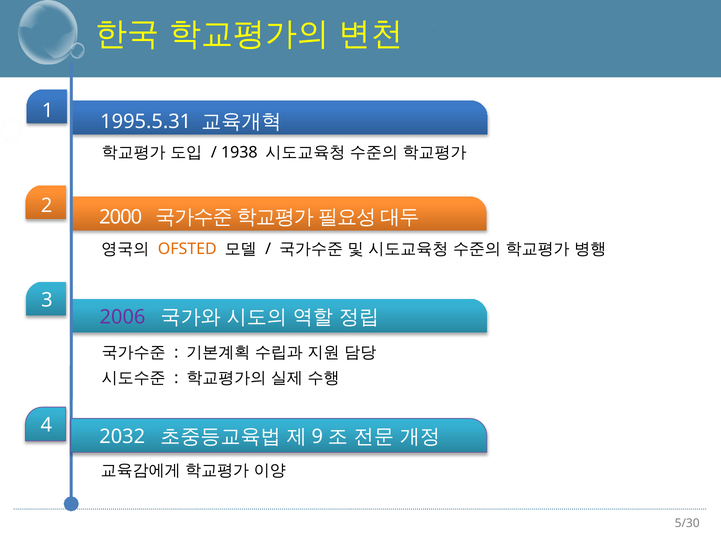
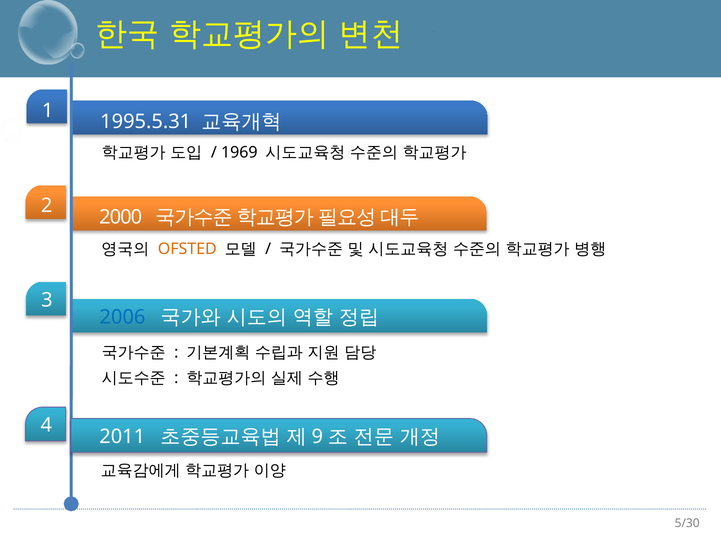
1938: 1938 -> 1969 (239, 152)
2006 colour: purple -> blue (123, 317)
2032: 2032 -> 2011 (122, 436)
